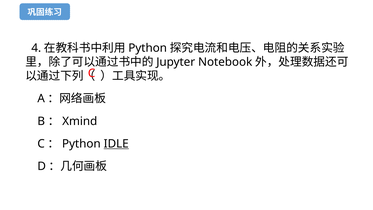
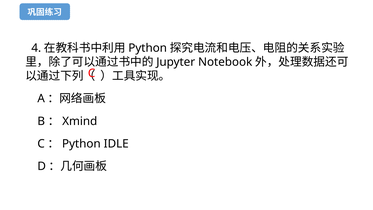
IDLE underline: present -> none (116, 144)
